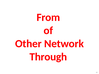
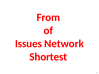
Other: Other -> Issues (28, 44)
Through: Through -> Shortest (48, 57)
